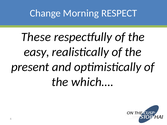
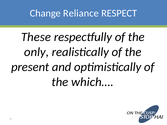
Morning: Morning -> Reliance (81, 13)
easy: easy -> only (37, 52)
